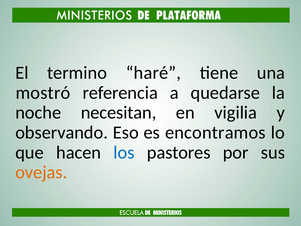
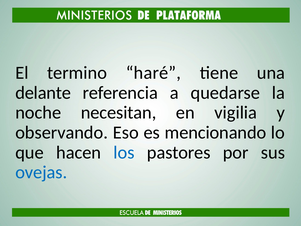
mostró: mostró -> delante (43, 93)
encontramos: encontramos -> mencionando (215, 132)
ovejas colour: orange -> blue (41, 172)
